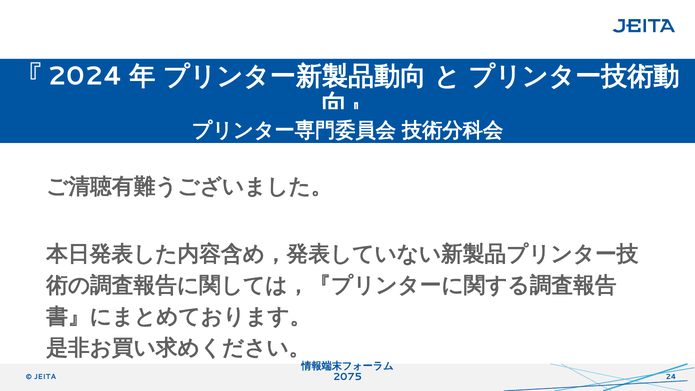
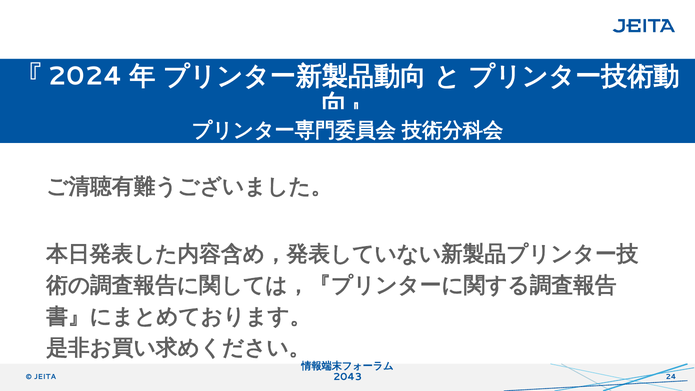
2075: 2075 -> 2043 (348, 377)
